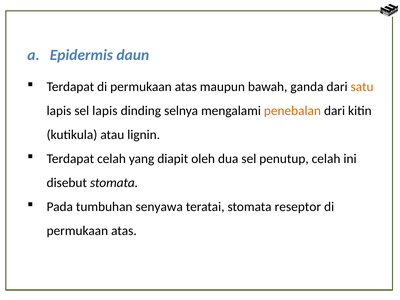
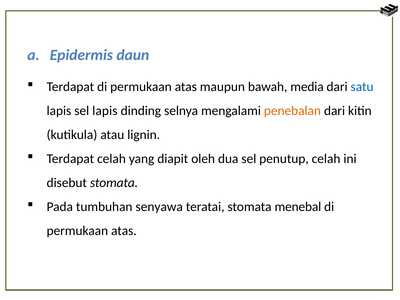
ganda: ganda -> media (307, 87)
satu colour: orange -> blue (362, 87)
reseptor: reseptor -> menebal (298, 207)
